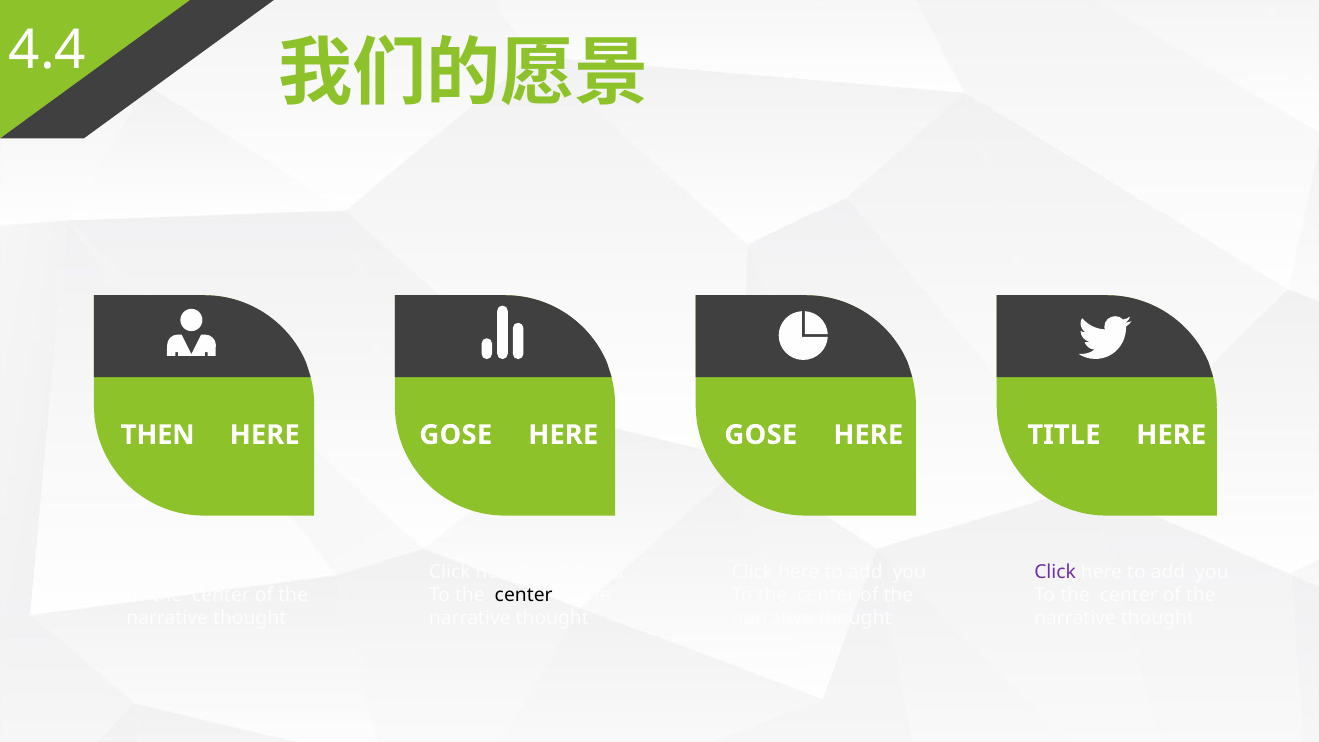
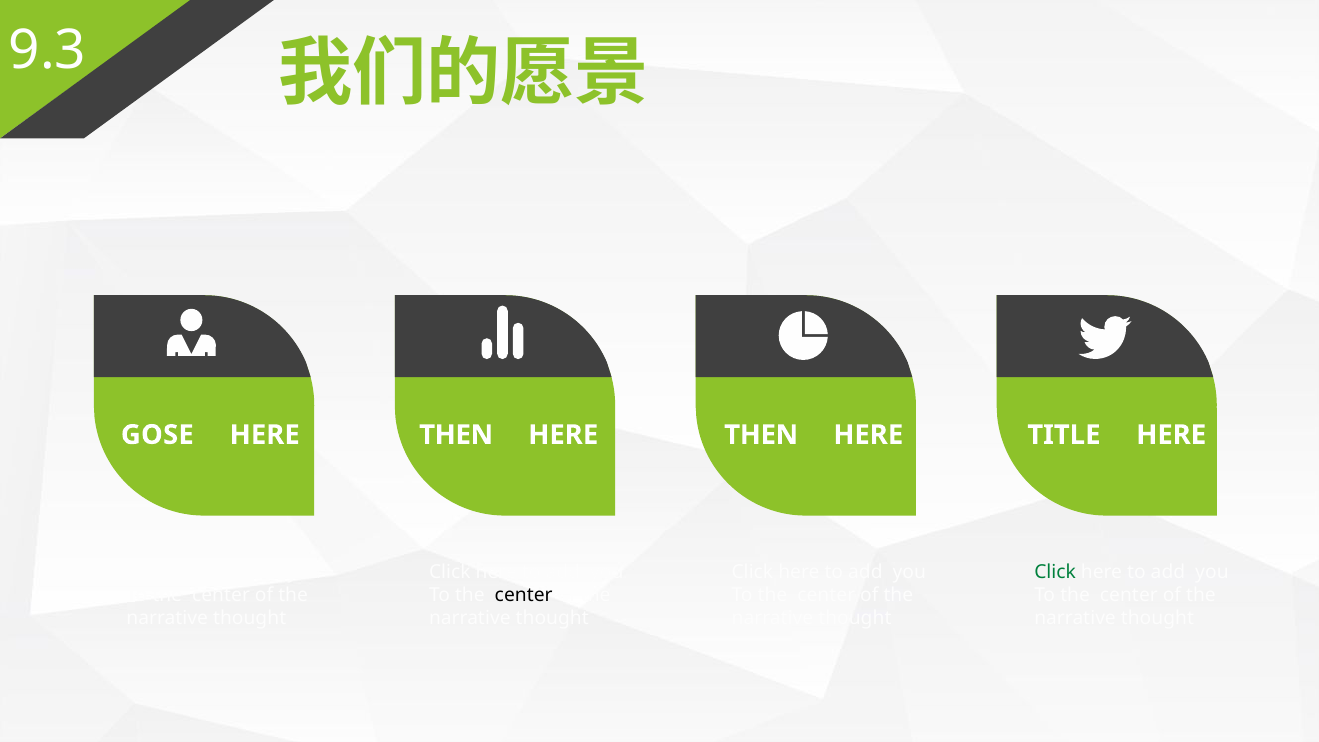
4.4: 4.4 -> 9.3 (48, 50)
THEN: THEN -> GOSE (157, 435)
GOSE: GOSE -> THEN (456, 435)
GOSE: GOSE -> THEN (761, 435)
Click colour: purple -> green (1055, 572)
